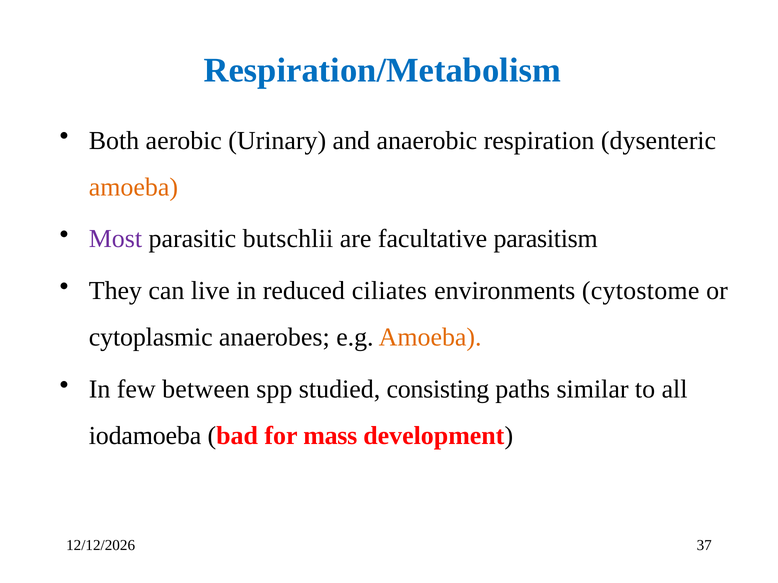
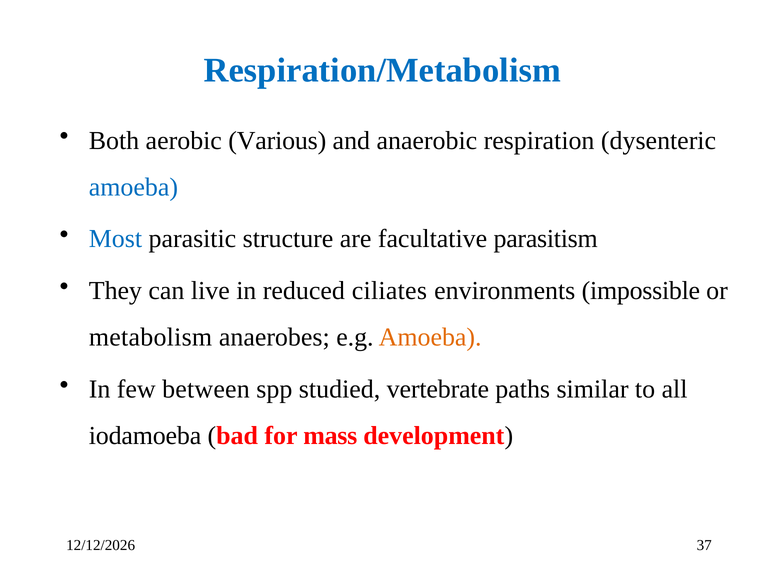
Urinary: Urinary -> Various (277, 141)
amoeba colour: orange -> blue (133, 187)
Most colour: purple -> blue (115, 239)
butschlii: butschlii -> structure (288, 239)
cytostome: cytostome -> impossible (641, 291)
cytoplasmic: cytoplasmic -> metabolism (151, 338)
consisting: consisting -> vertebrate (438, 390)
